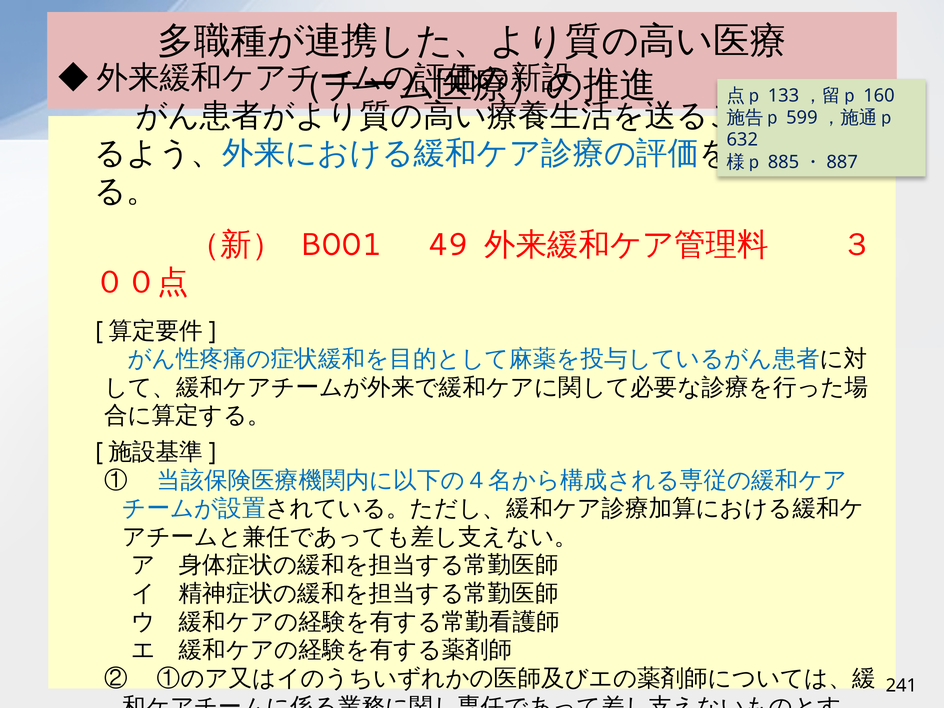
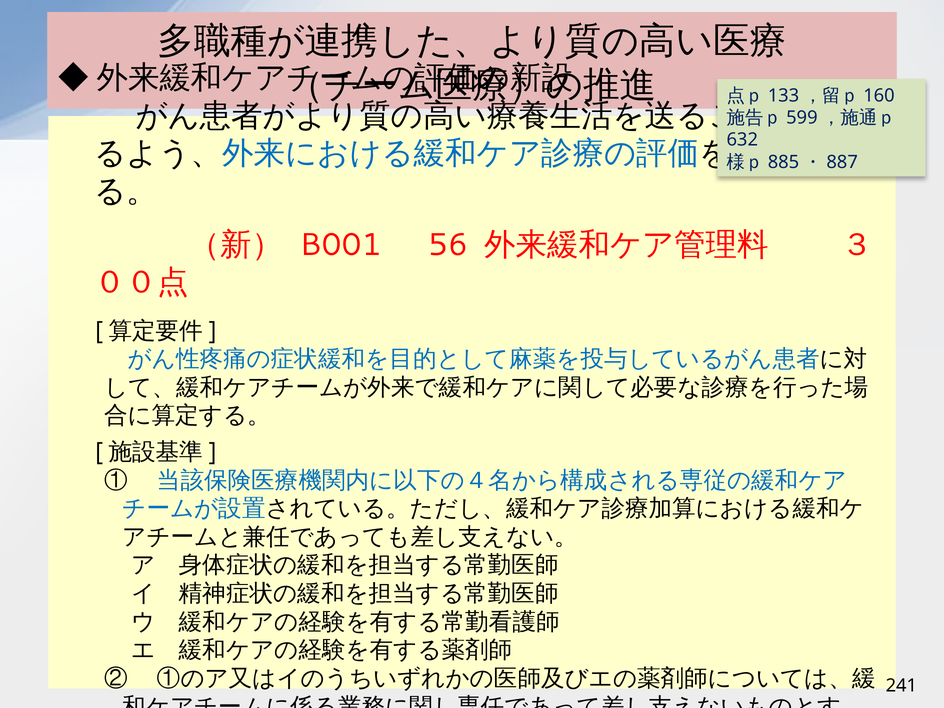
49: 49 -> 56 (448, 245)
